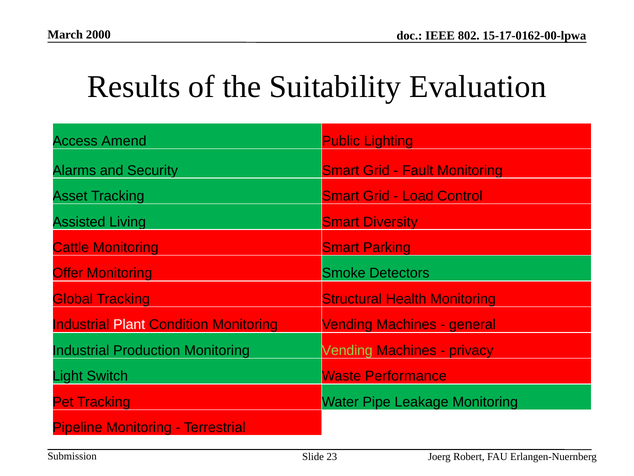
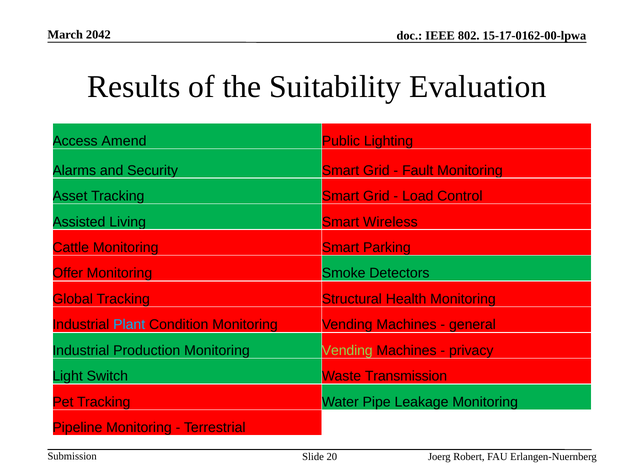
2000: 2000 -> 2042 (98, 35)
Diversity: Diversity -> Wireless (390, 222)
Plant colour: white -> light blue (129, 324)
Performance: Performance -> Transmission (406, 376)
23: 23 -> 20 (332, 456)
